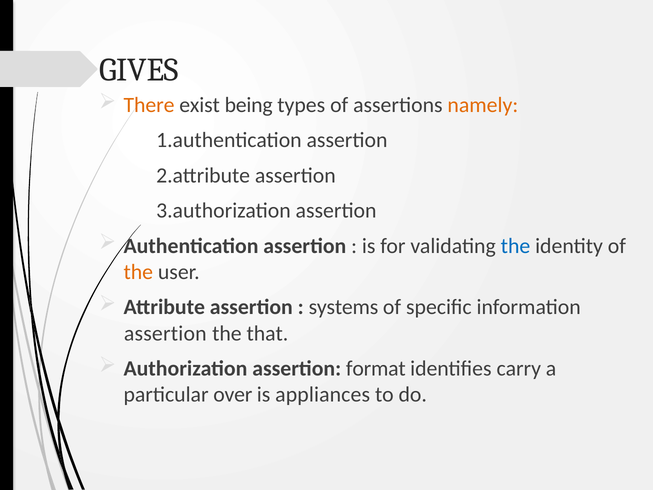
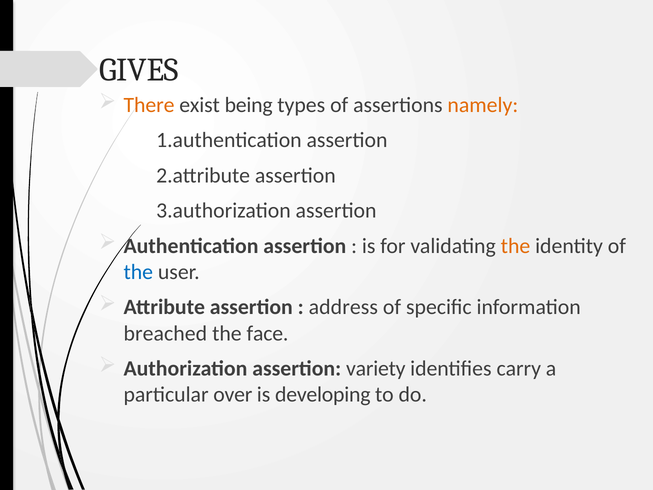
the colour: blue -> orange (515, 246)
the colour: orange -> blue (138, 272)
systems: systems -> address (343, 307)
assertion: assertion -> breached (165, 333)
that: that -> face (268, 333)
format: format -> variety (376, 368)
appliances: appliances -> developing (323, 394)
